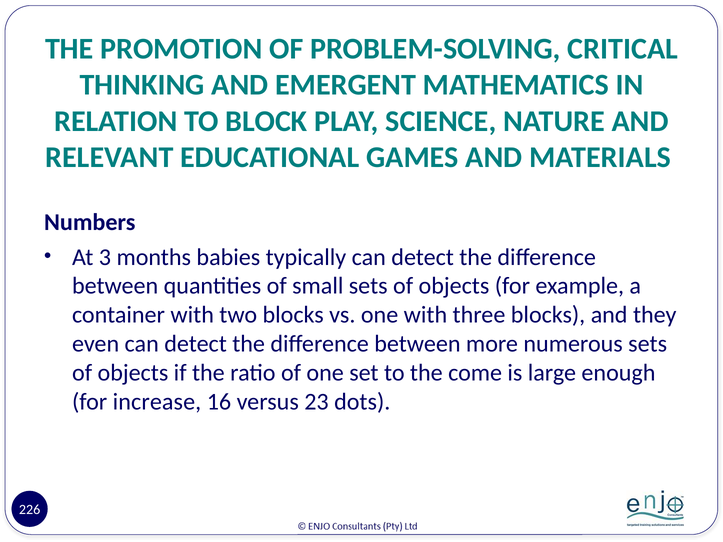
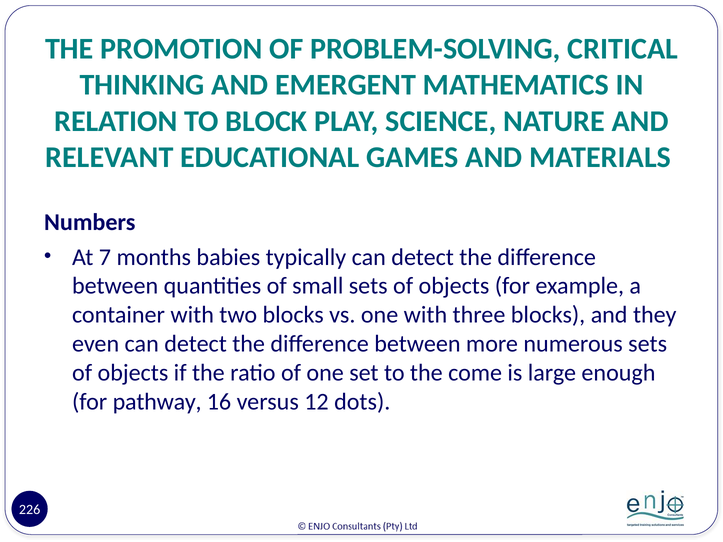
3: 3 -> 7 (105, 257)
increase: increase -> pathway (157, 402)
23: 23 -> 12 (316, 402)
